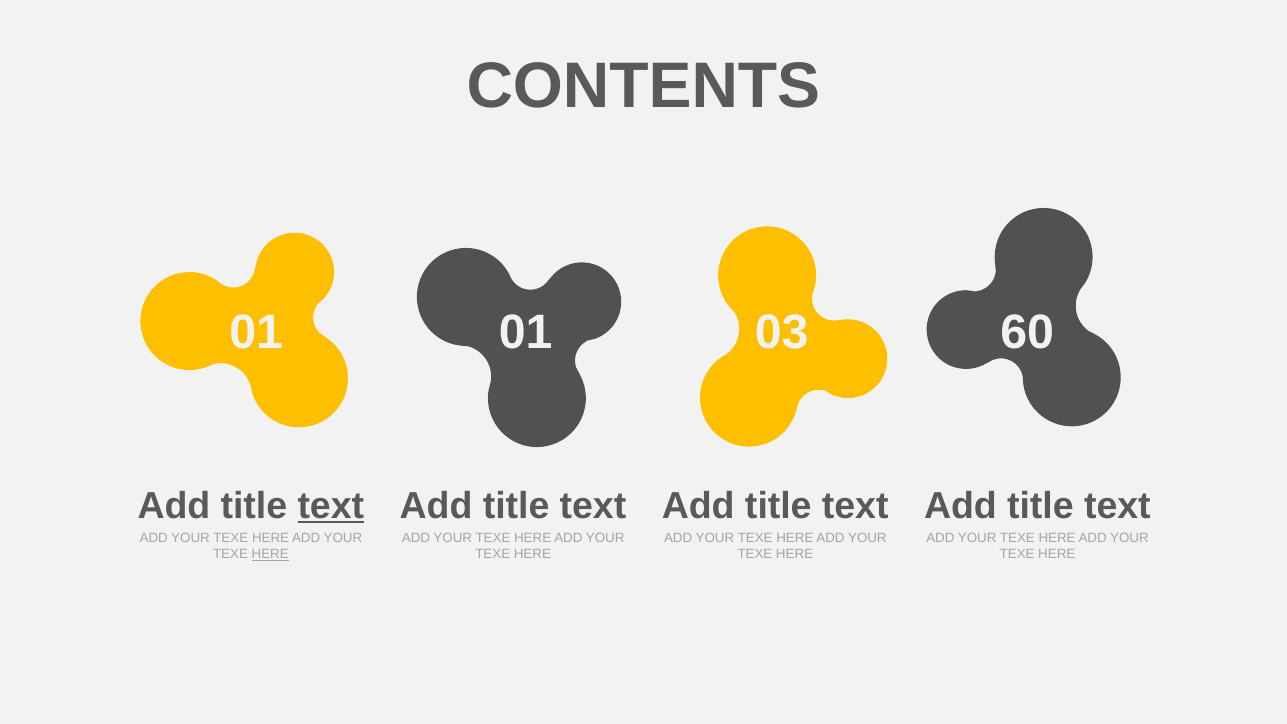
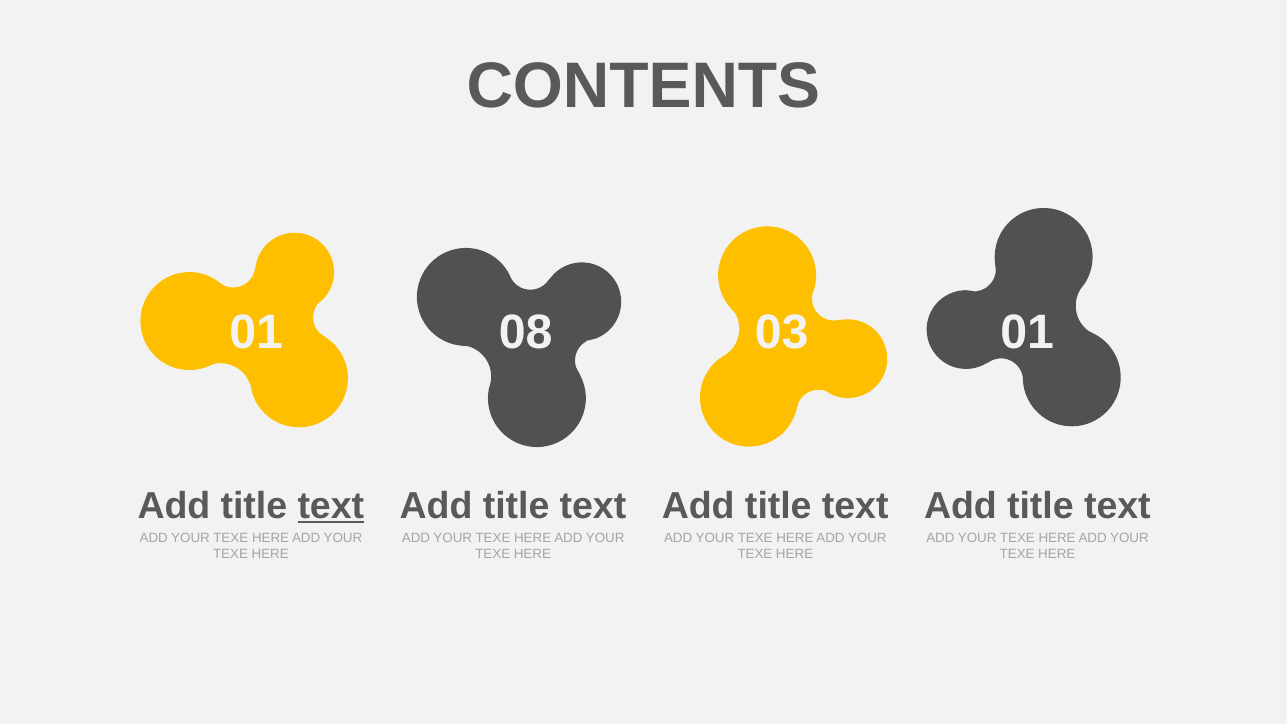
01 01: 01 -> 08 (526, 333)
03 60: 60 -> 01 (1027, 333)
HERE underline: present -> none (270, 554)
